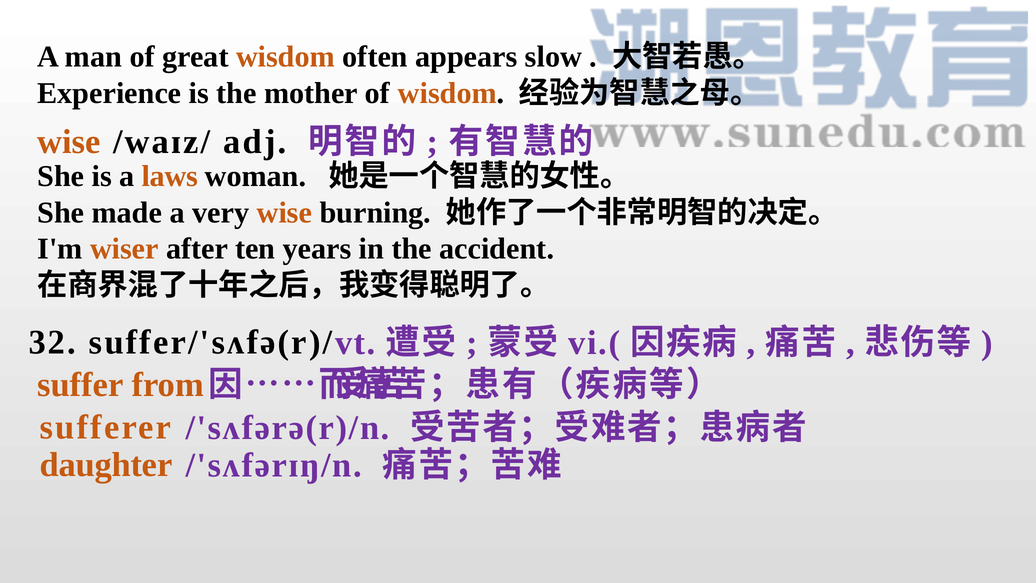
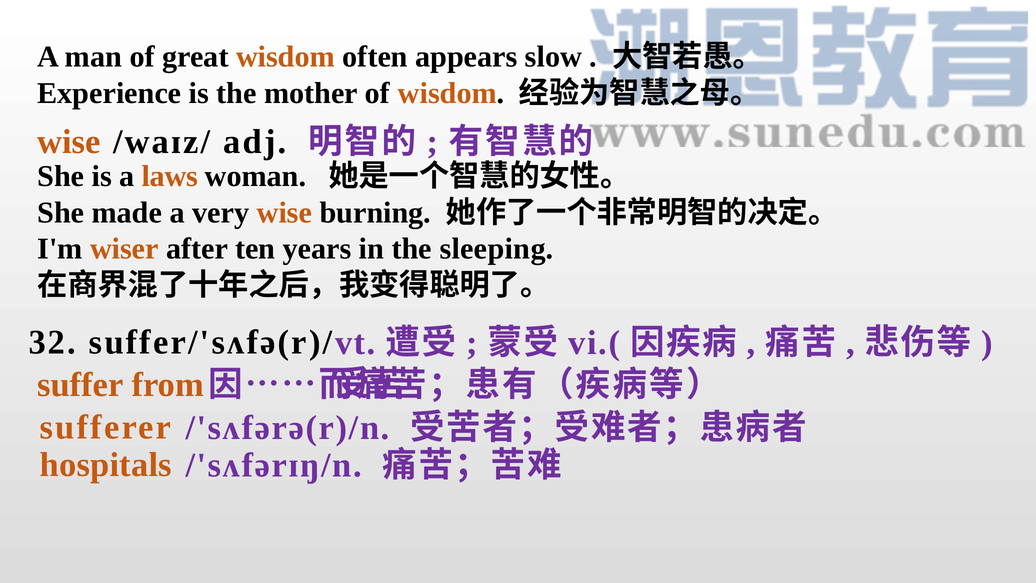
accident: accident -> sleeping (497, 249)
daughter: daughter -> hospitals (106, 465)
